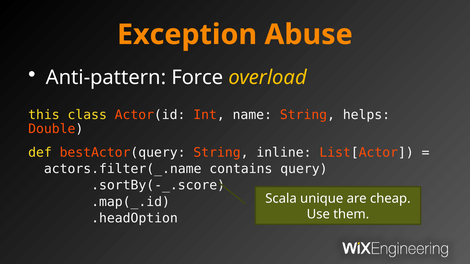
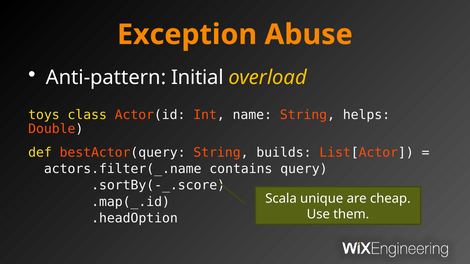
Force: Force -> Initial (197, 78)
this: this -> toys (44, 115)
inline: inline -> builds (284, 153)
